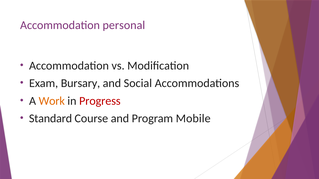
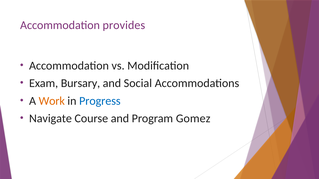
personal: personal -> provides (124, 25)
Progress colour: red -> blue (100, 101)
Standard: Standard -> Navigate (50, 119)
Mobile: Mobile -> Gomez (193, 119)
